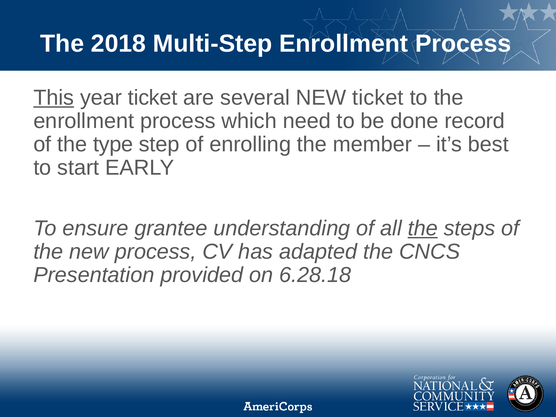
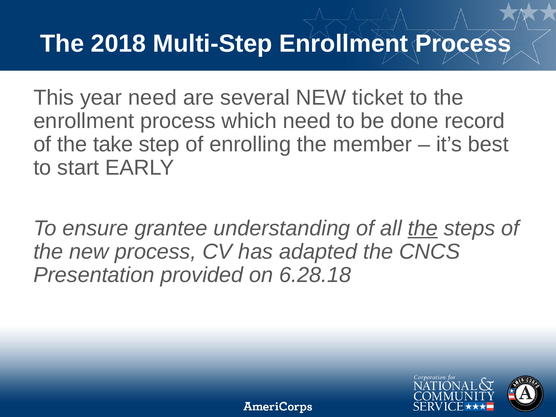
This underline: present -> none (54, 98)
year ticket: ticket -> need (152, 98)
type: type -> take (113, 144)
